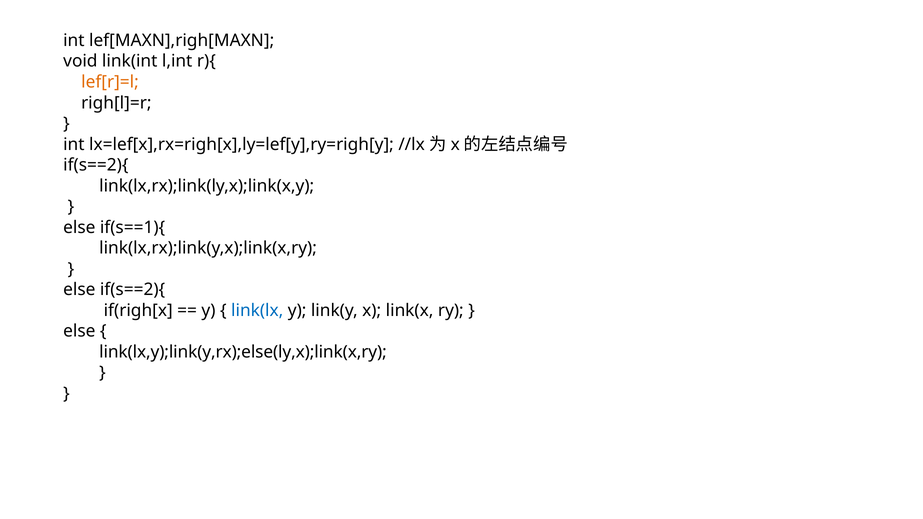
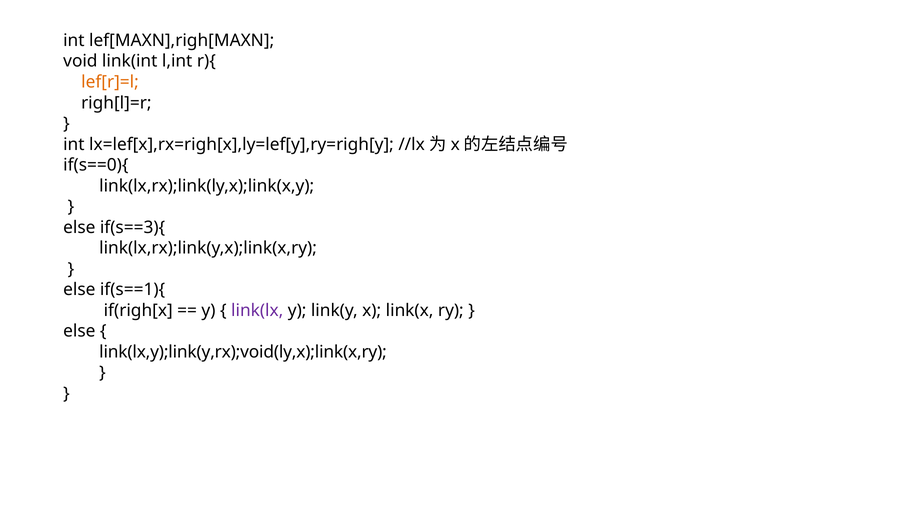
if(s==2){: if(s==2){ -> if(s==0){ (96, 165)
if(s==1){: if(s==1){ -> if(s==3){ (133, 227)
else if(s==2){: if(s==2){ -> if(s==1){ (133, 290)
link(lx colour: blue -> purple (257, 311)
link(lx,y);link(y,rx);else(ly,x);link(x,ry: link(lx,y);link(y,rx);else(ly,x);link(x,ry -> link(lx,y);link(y,rx);void(ly,x);link(x,ry (243, 352)
